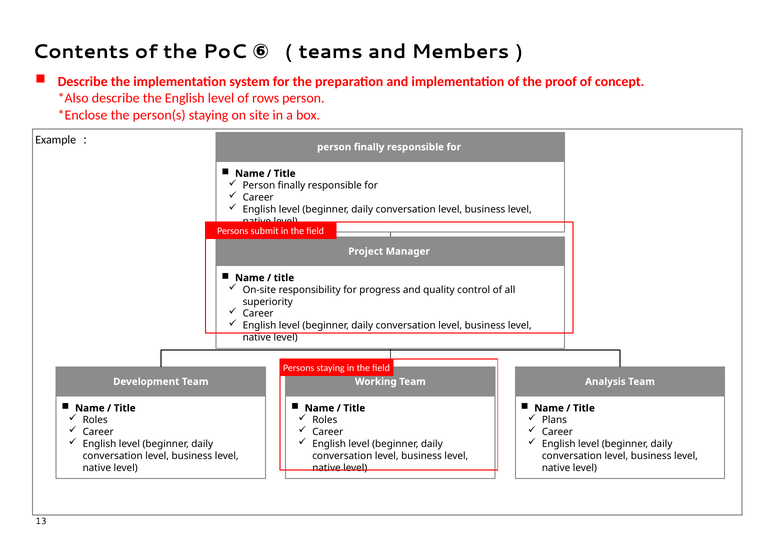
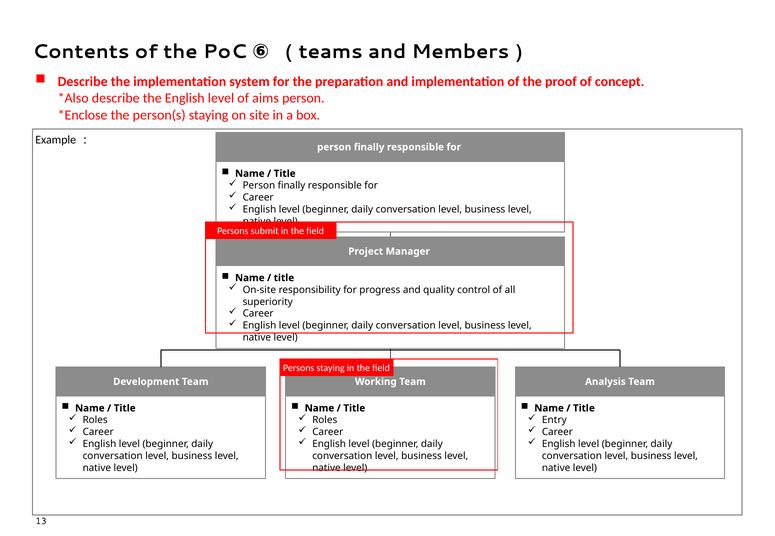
rows: rows -> aims (265, 98)
Plans: Plans -> Entry (554, 420)
